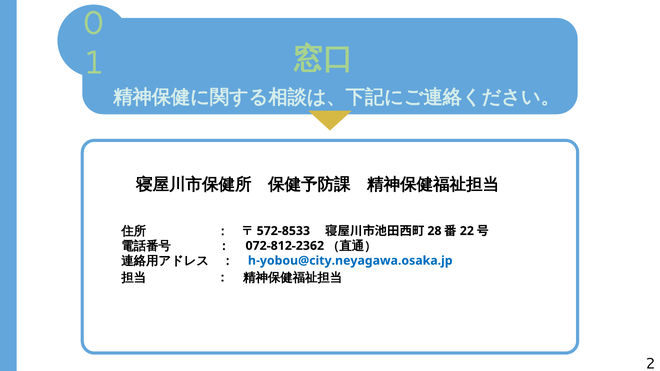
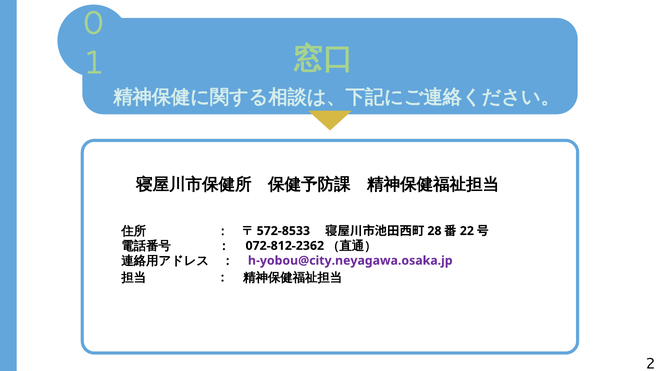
h-yobou@city.neyagawa.osaka.jp colour: blue -> purple (350, 261)
